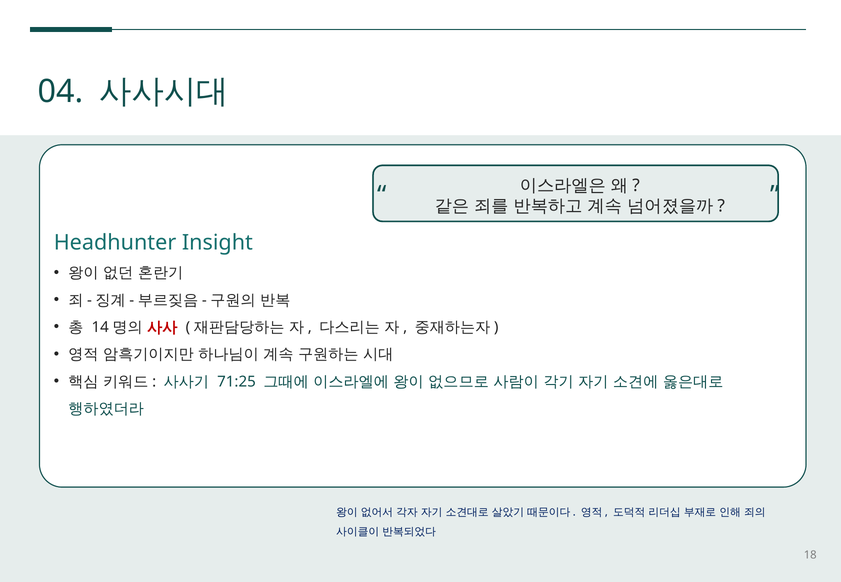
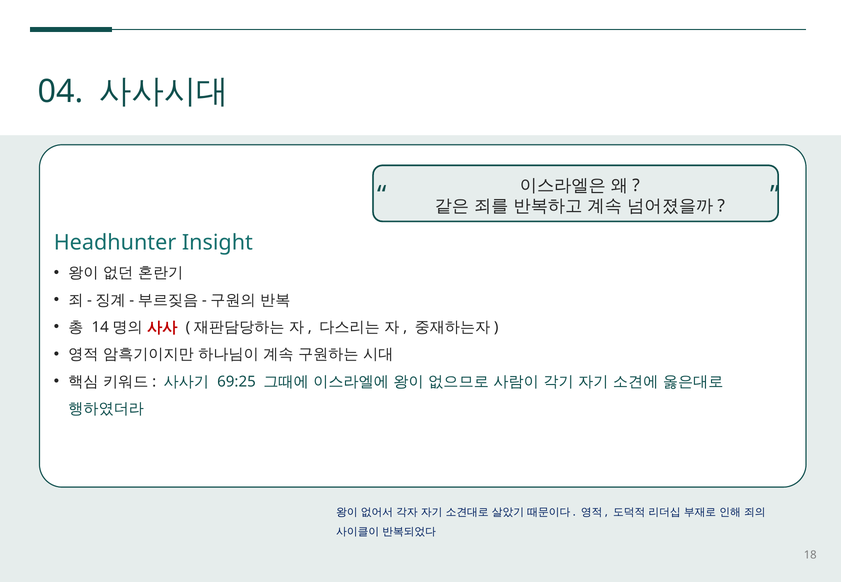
71:25: 71:25 -> 69:25 (237, 382)
